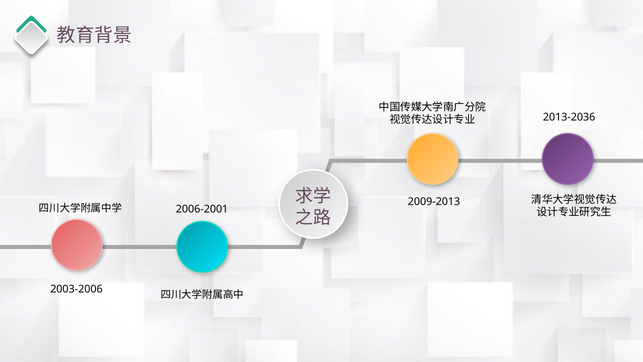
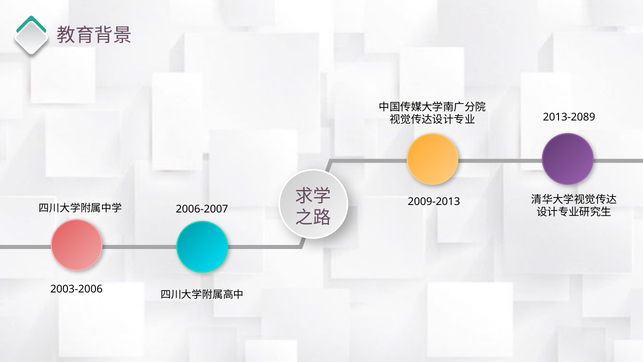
2013-2036: 2013-2036 -> 2013-2089 (569, 117)
2006-2001: 2006-2001 -> 2006-2007 (202, 209)
